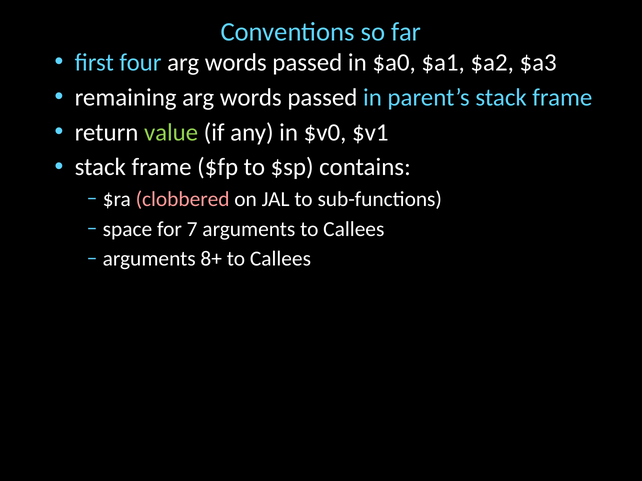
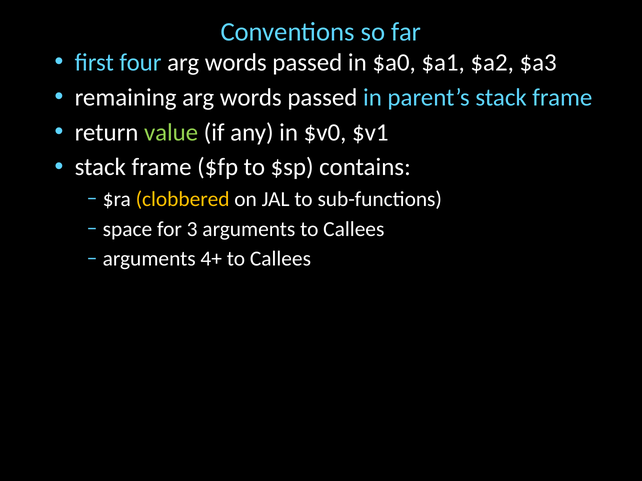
clobbered colour: pink -> yellow (183, 199)
7: 7 -> 3 (192, 229)
8+: 8+ -> 4+ (211, 259)
